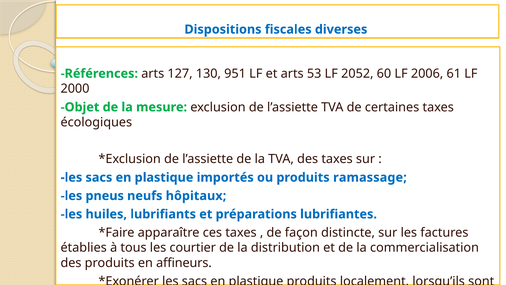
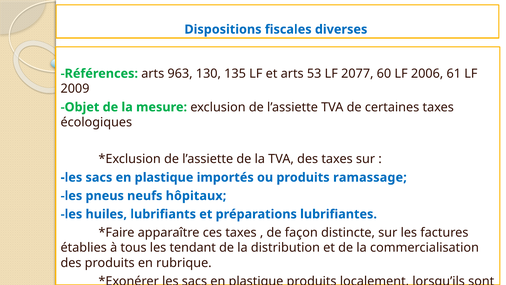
127: 127 -> 963 (180, 74)
951: 951 -> 135 (235, 74)
2052: 2052 -> 2077 (357, 74)
2000: 2000 -> 2009 (75, 89)
courtier: courtier -> tendant (193, 247)
affineurs: affineurs -> rubrique (184, 263)
